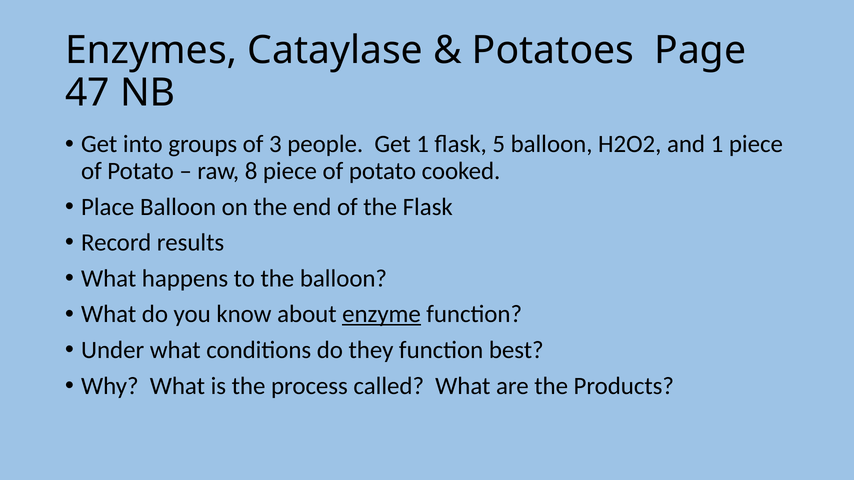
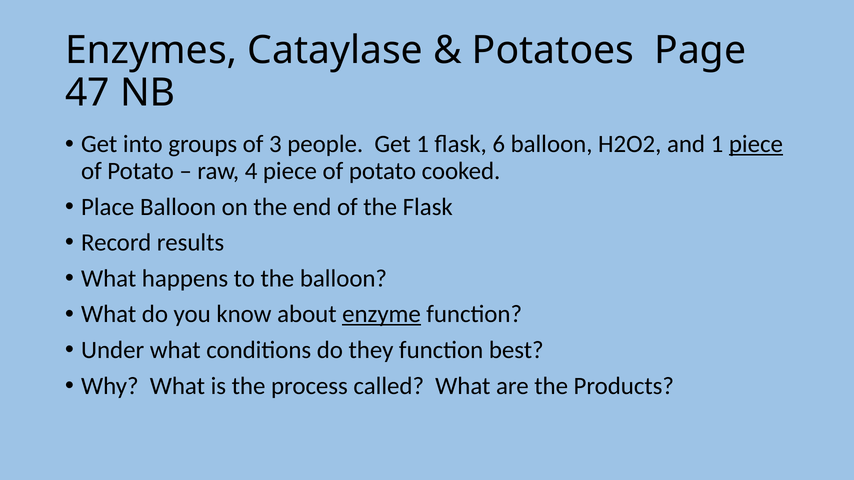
5: 5 -> 6 (499, 144)
piece underline: none -> present (756, 144)
8: 8 -> 4 (251, 171)
